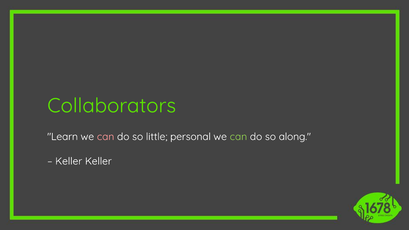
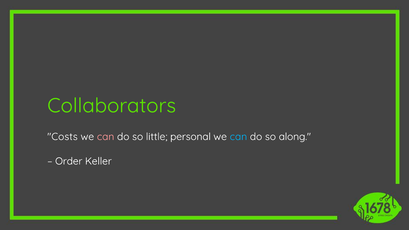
Learn: Learn -> Costs (62, 137)
can colour: light green -> light blue (238, 137)
Keller: Keller -> Order (69, 161)
